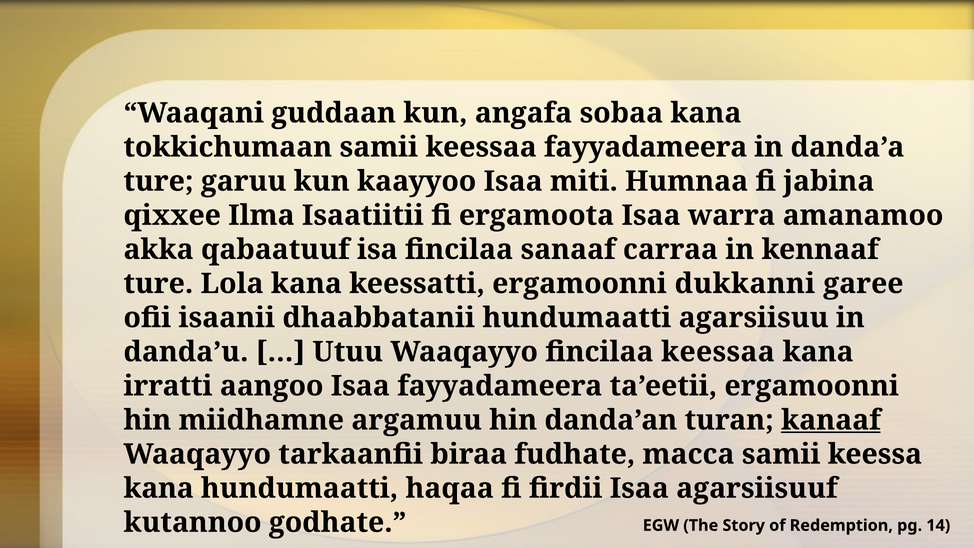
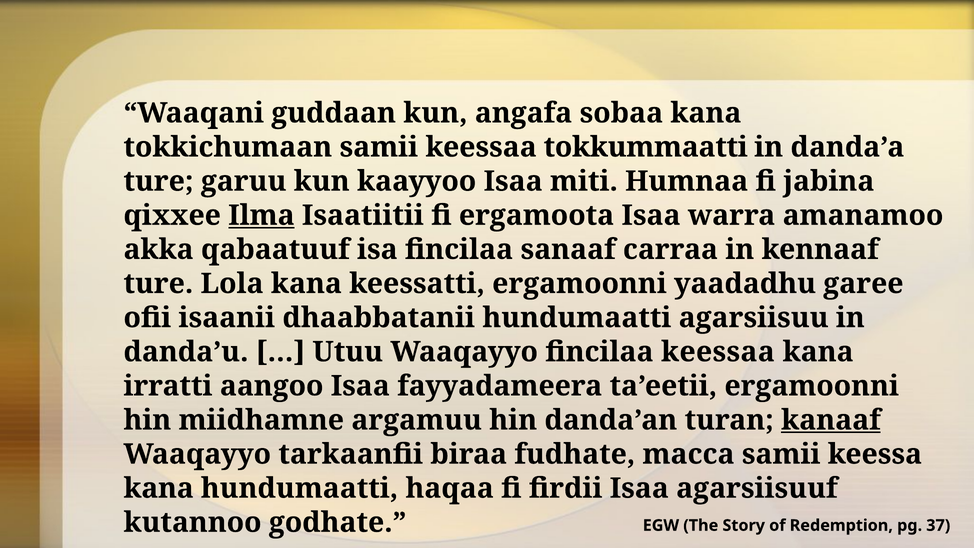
keessaa fayyadameera: fayyadameera -> tokkummaatti (646, 147)
Ilma underline: none -> present (261, 215)
dukkanni: dukkanni -> yaadadhu (745, 284)
14: 14 -> 37 (938, 525)
